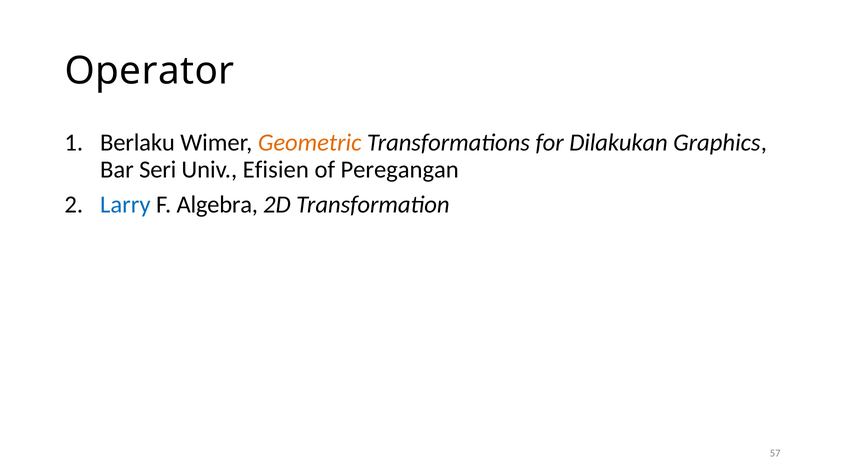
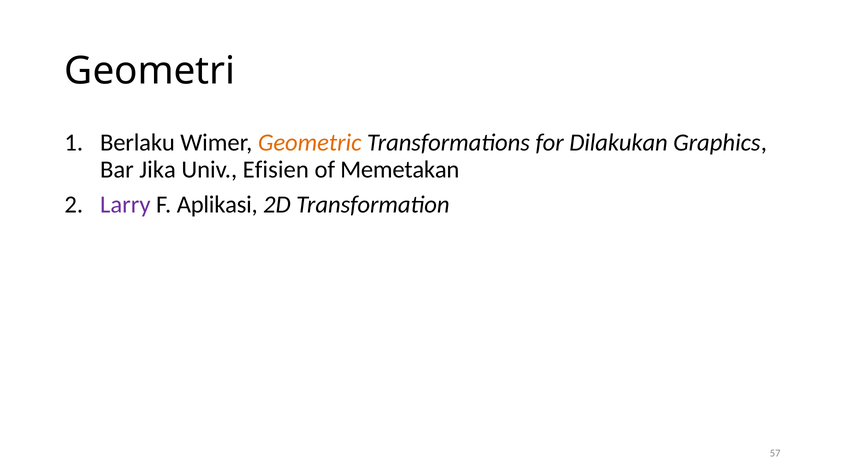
Operator: Operator -> Geometri (150, 71)
Seri: Seri -> Jika (158, 169)
Peregangan: Peregangan -> Memetakan (400, 169)
Larry colour: blue -> purple (125, 205)
Algebra: Algebra -> Aplikasi (217, 205)
